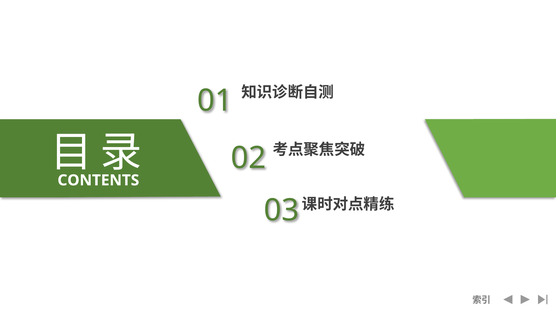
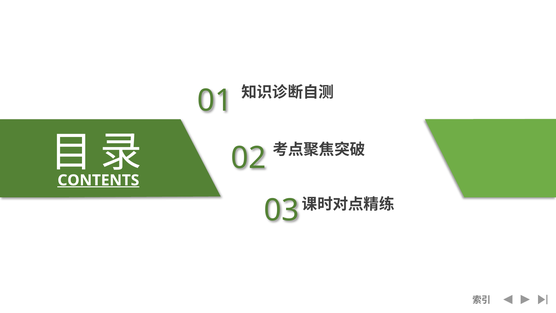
CONTENTS underline: none -> present (98, 180)
